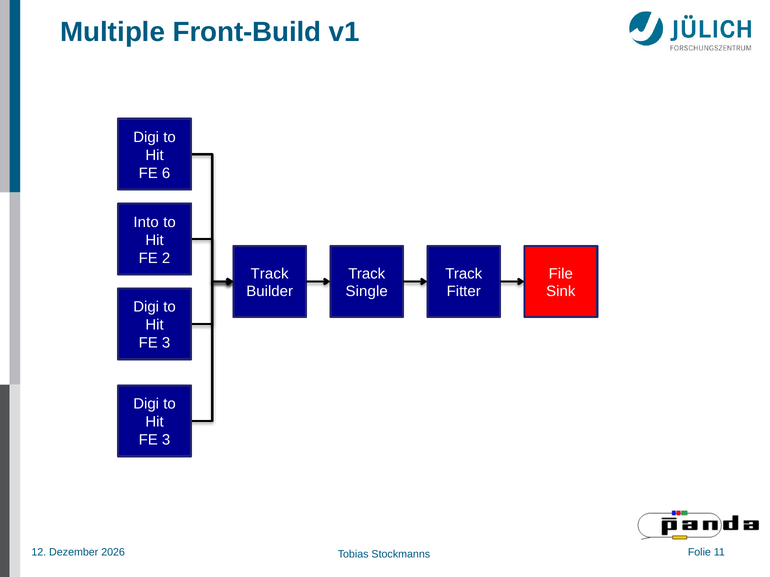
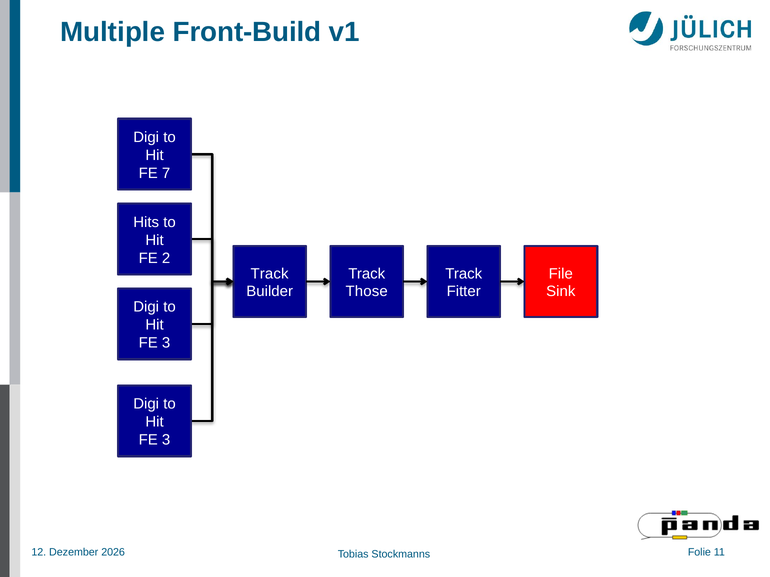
6: 6 -> 7 (166, 173)
Into: Into -> Hits (146, 222)
Single: Single -> Those (367, 292)
